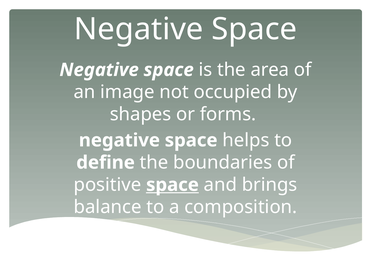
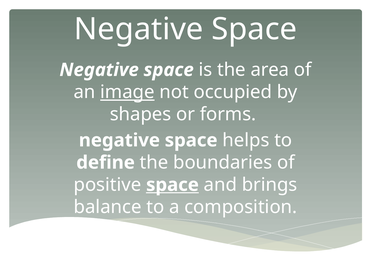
image underline: none -> present (127, 92)
